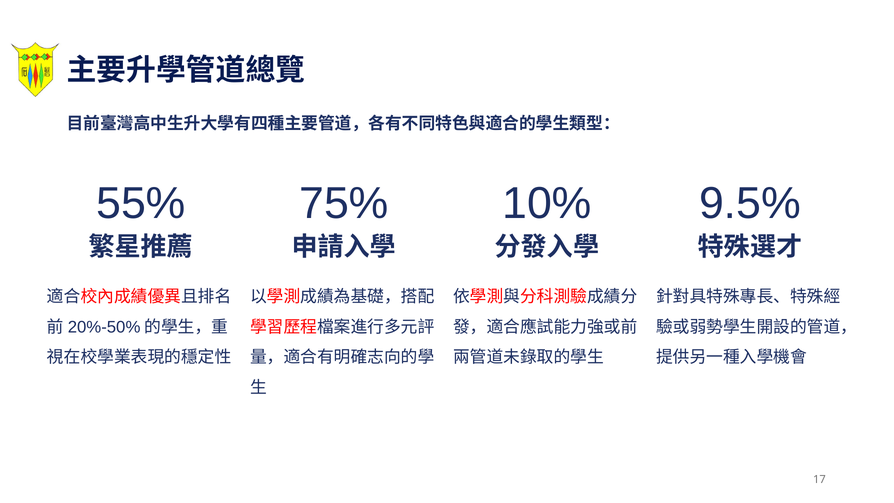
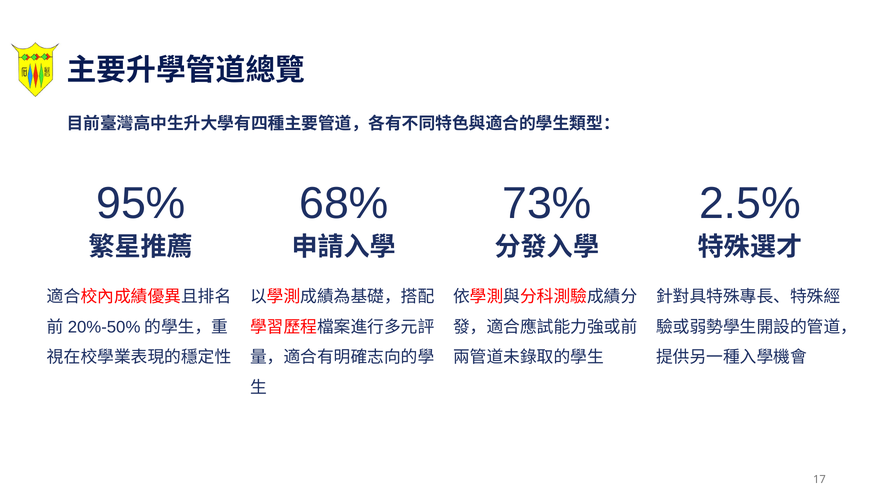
55%: 55% -> 95% (141, 204)
75%: 75% -> 68% (344, 204)
10%: 10% -> 73% (547, 204)
9.5%: 9.5% -> 2.5% (750, 204)
